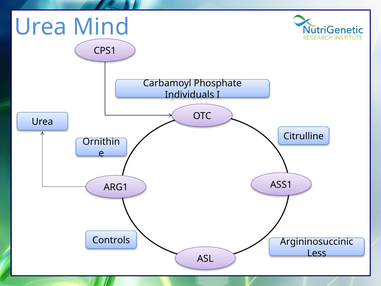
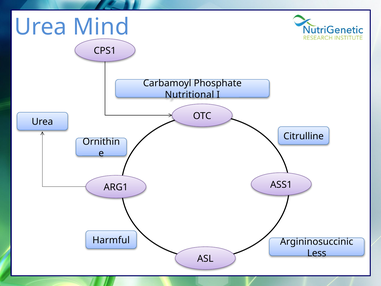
Individuals: Individuals -> Nutritional (189, 95)
Controls: Controls -> Harmful (111, 240)
